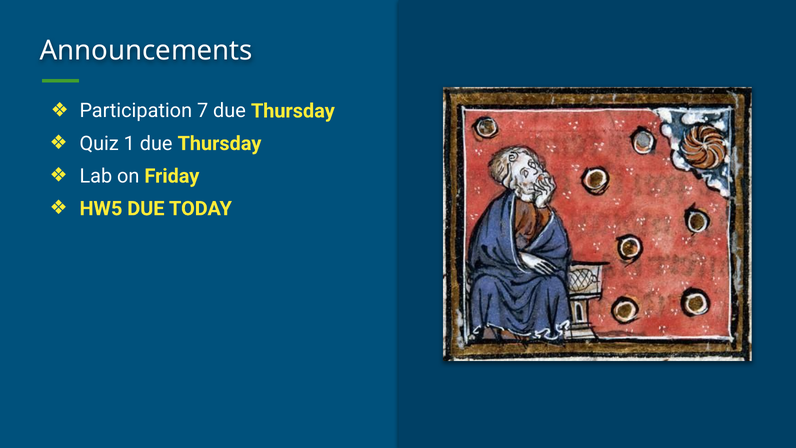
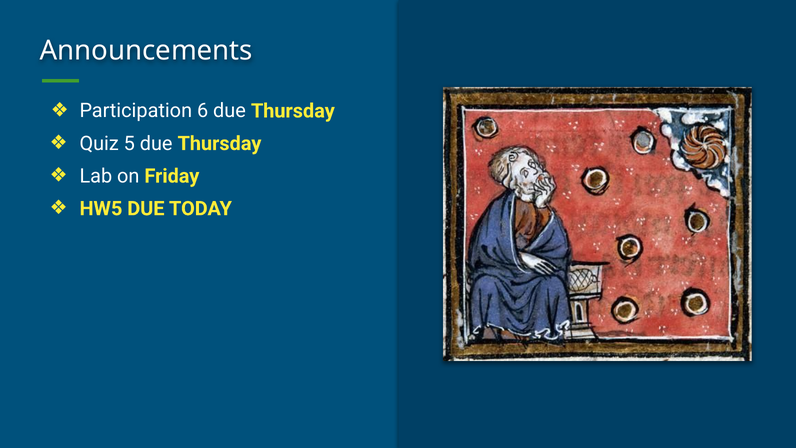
7: 7 -> 6 (203, 111)
1: 1 -> 5 (129, 143)
